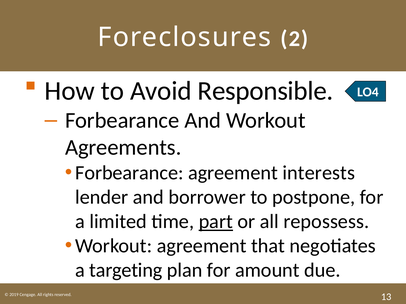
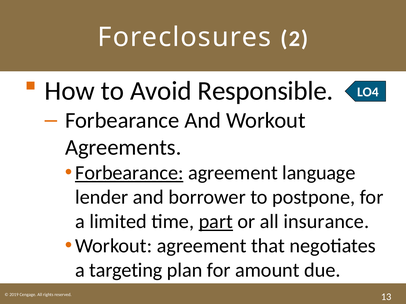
Forbearance underline: none -> present (129, 173)
interests: interests -> language (319, 173)
repossess: repossess -> insurance (326, 222)
